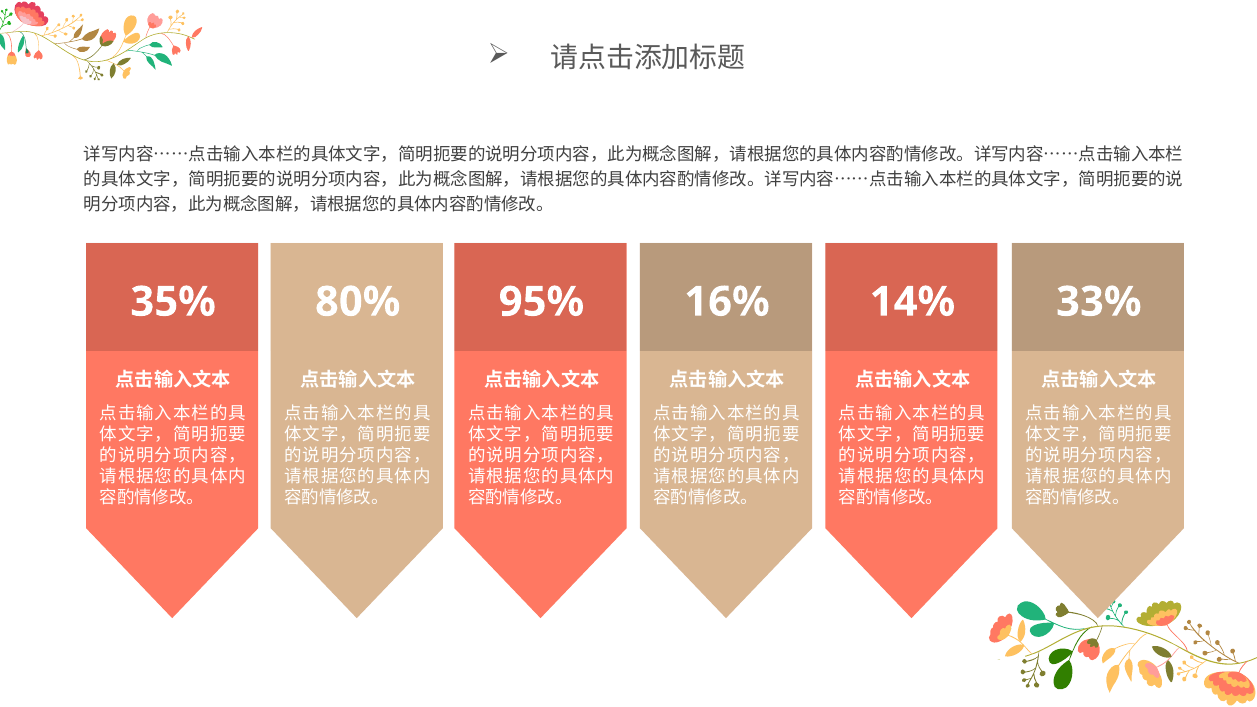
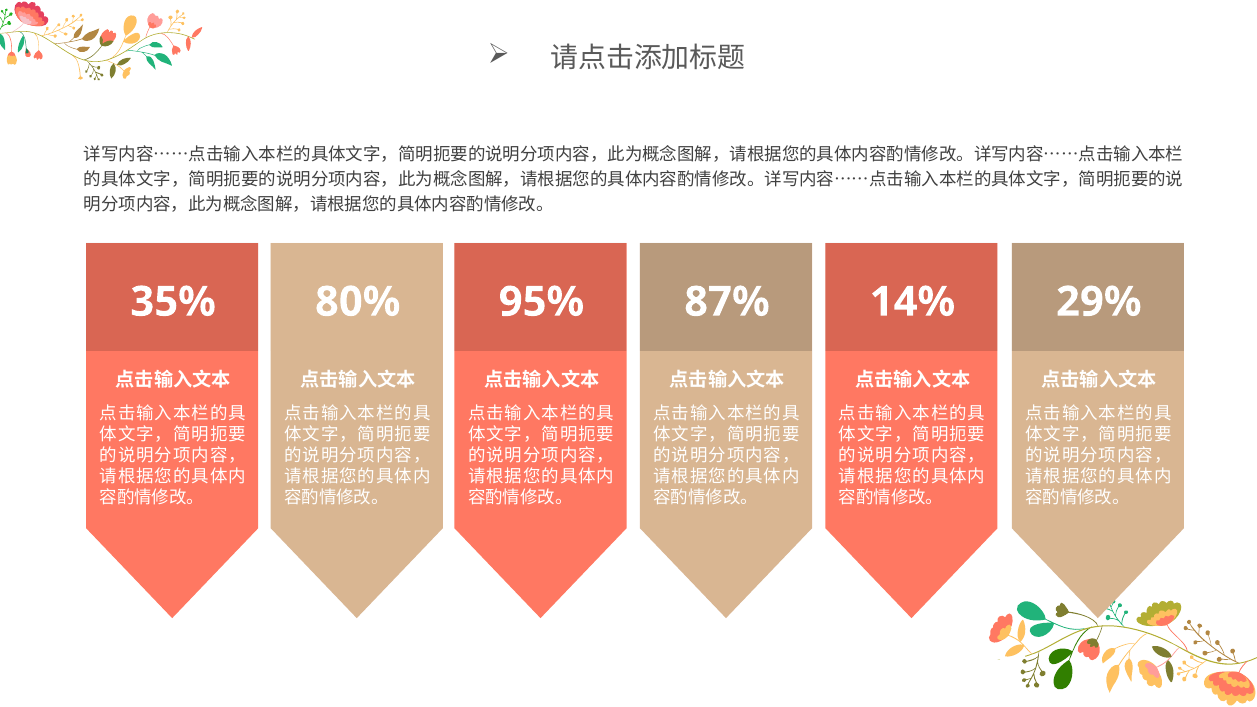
16%: 16% -> 87% (727, 302)
33%: 33% -> 29% (1099, 302)
